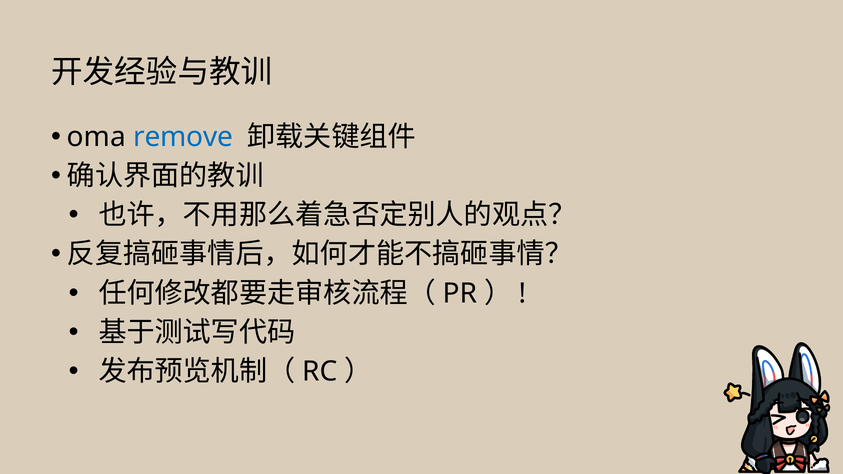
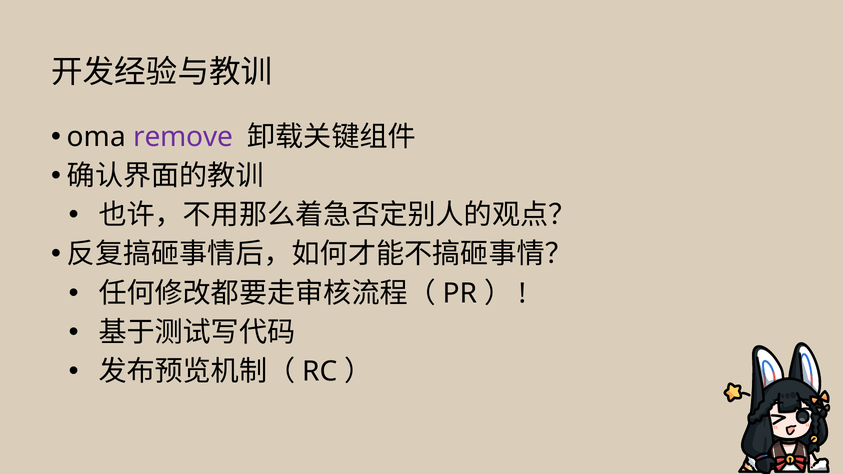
remove colour: blue -> purple (183, 137)
